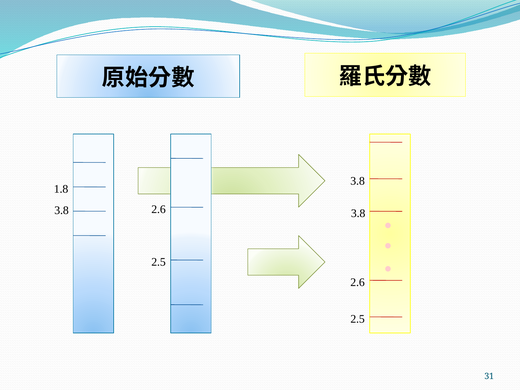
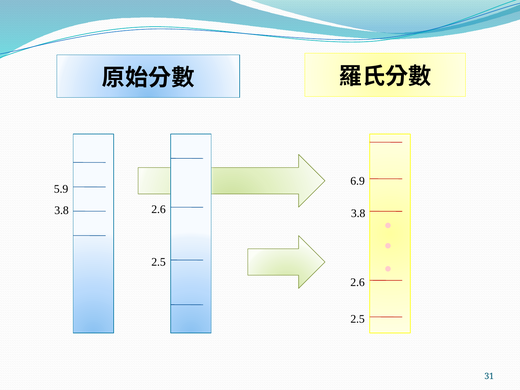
3.8: 3.8 -> 6.9 (358, 181)
1.8: 1.8 -> 5.9 (61, 189)
